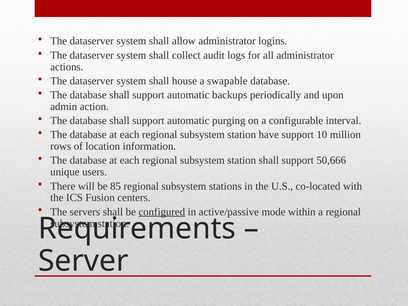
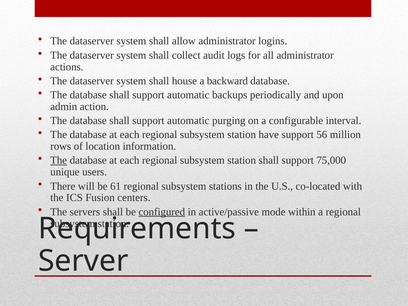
swapable: swapable -> backward (227, 81)
10: 10 -> 56 (322, 135)
The underline: none -> present (59, 160)
50,666: 50,666 -> 75,000 (331, 160)
85: 85 -> 61 (116, 186)
